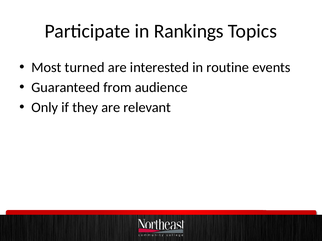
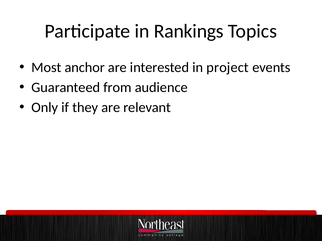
turned: turned -> anchor (85, 68)
routine: routine -> project (228, 68)
